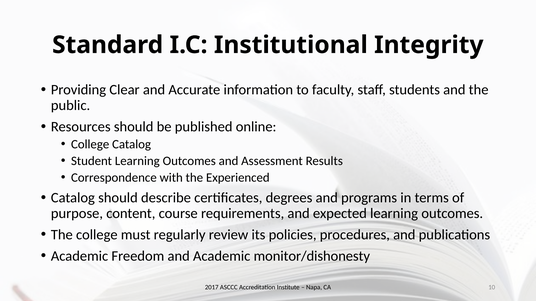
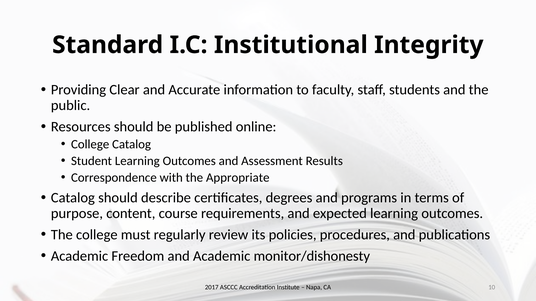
Experienced: Experienced -> Appropriate (238, 178)
